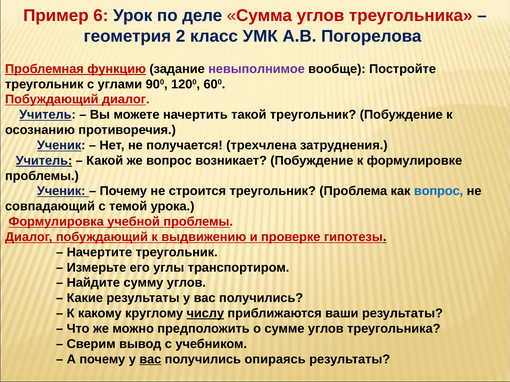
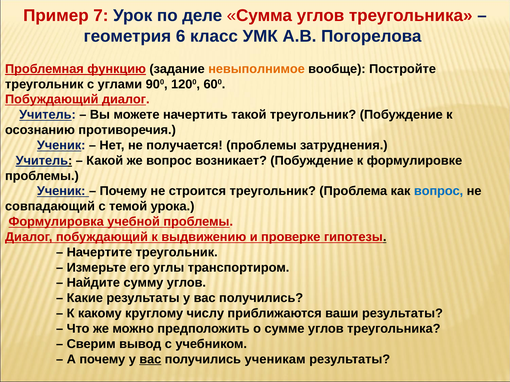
6: 6 -> 7 (101, 16)
2: 2 -> 6 (181, 36)
невыполнимое colour: purple -> orange (257, 69)
получается трехчлена: трехчлена -> проблемы (261, 145)
числу underline: present -> none (205, 314)
опираясь: опираясь -> ученикам (275, 360)
